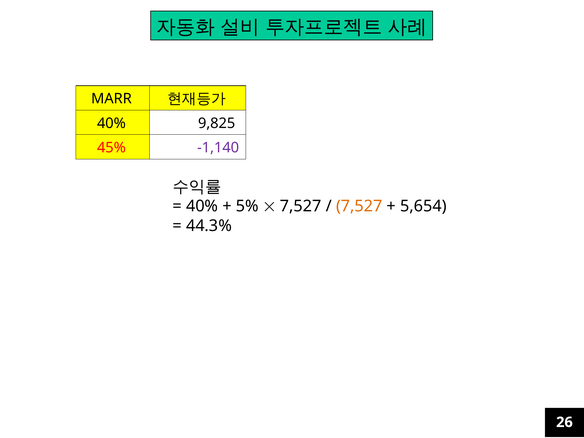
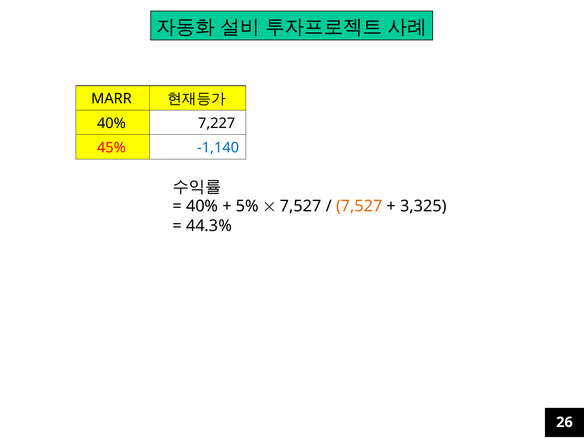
9,825: 9,825 -> 7,227 (217, 123)
-1,140 colour: purple -> blue (218, 148)
5,654: 5,654 -> 3,325 (423, 206)
